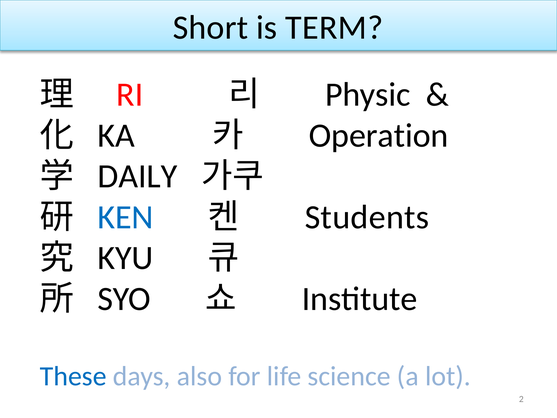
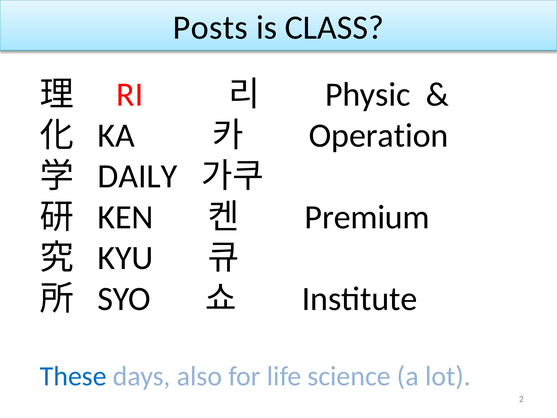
Short: Short -> Posts (210, 28)
TERM: TERM -> CLASS (334, 28)
KEN colour: blue -> black (125, 217)
Students: Students -> Premium (367, 217)
